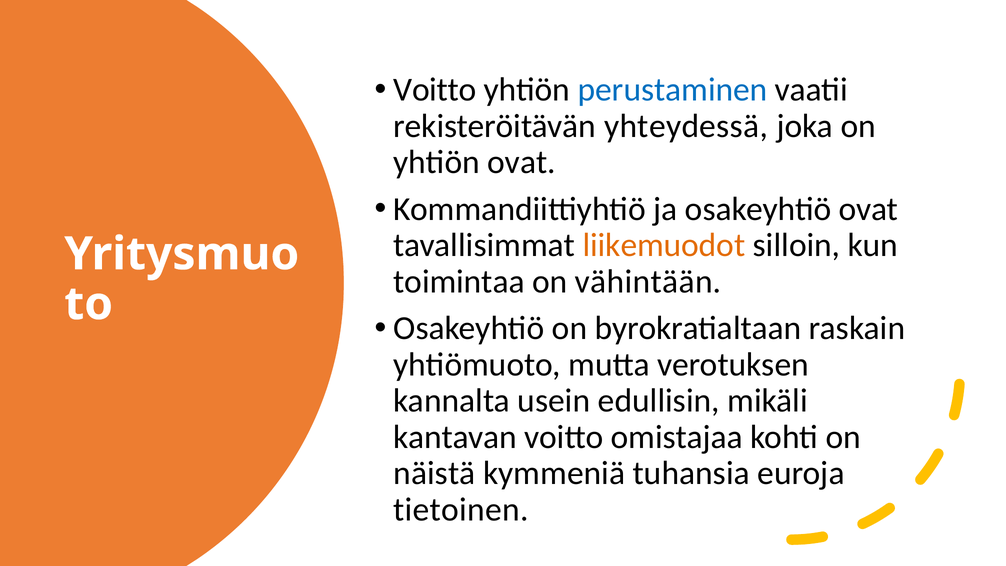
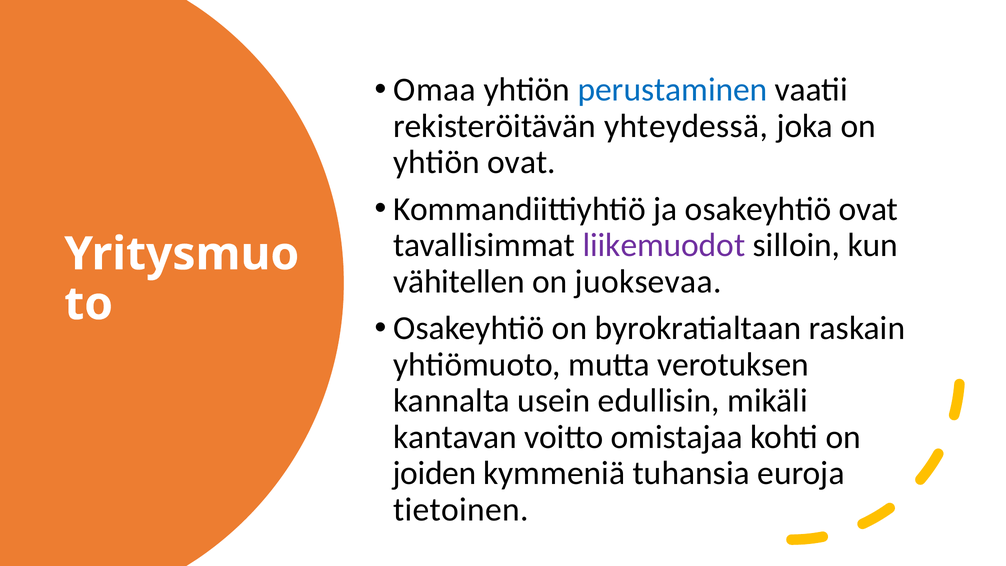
Voitto: Voitto -> Omaa (435, 90)
liikemuodot colour: orange -> purple (664, 245)
toimintaa: toimintaa -> vähitellen (459, 281)
vähintään: vähintään -> juoksevaa (648, 281)
näistä: näistä -> joiden (435, 473)
